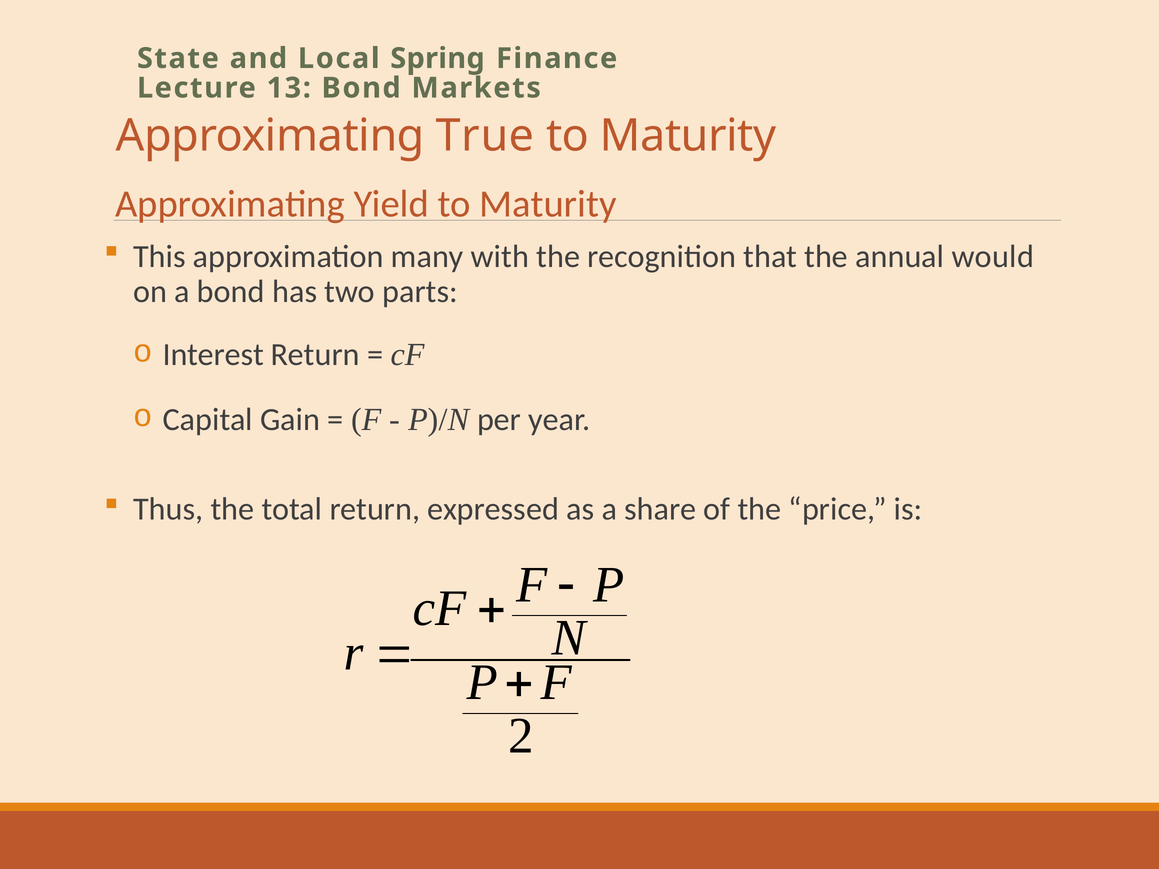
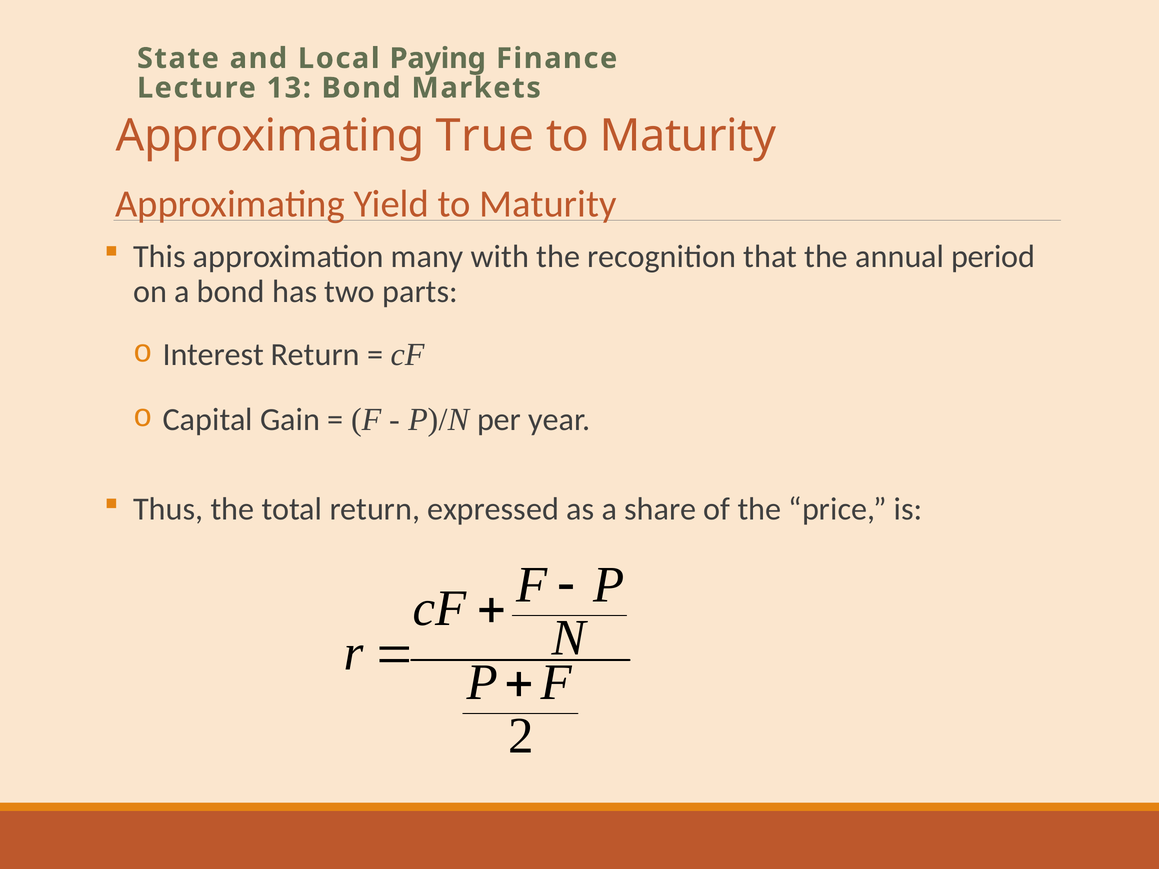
Spring: Spring -> Paying (438, 58)
would: would -> period (993, 257)
